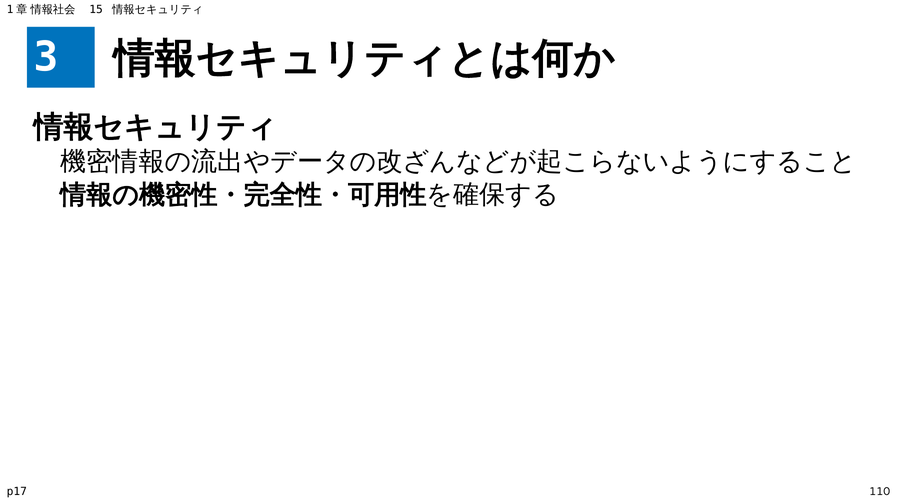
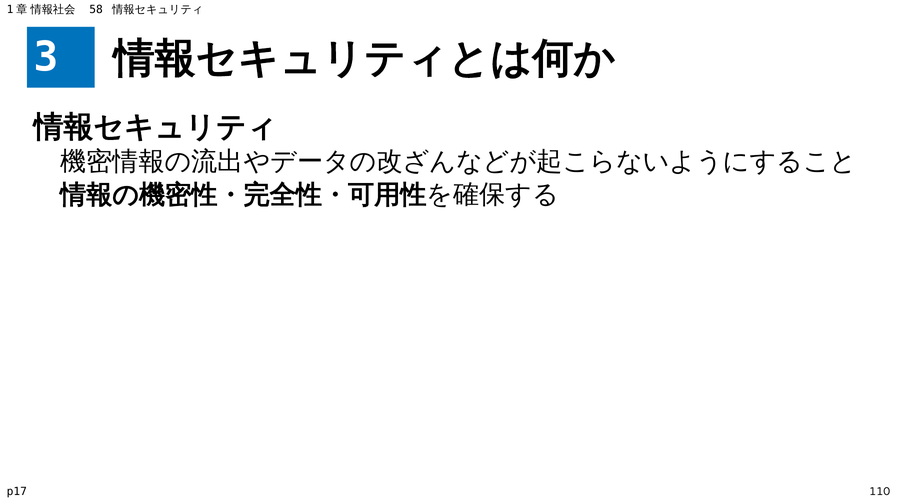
15: 15 -> 58 (96, 9)
